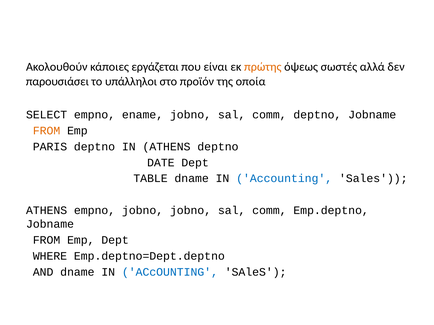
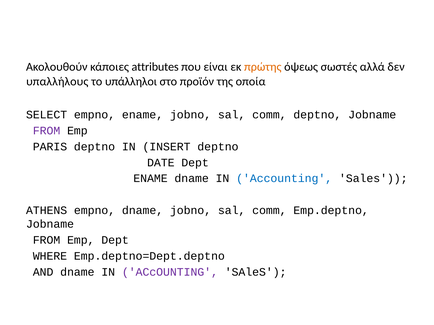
εργάζεται: εργάζεται -> attributes (155, 67)
παρουσιάσει: παρουσιάσει -> υπαλλήλους (57, 82)
FROM colour: orange -> purple (47, 131)
IN ATHENS: ATHENS -> INSERT (167, 147)
TABLE: TABLE -> ENAME (151, 179)
empno jobno: jobno -> dname (143, 211)
ACcOUNTING colour: blue -> purple (170, 273)
